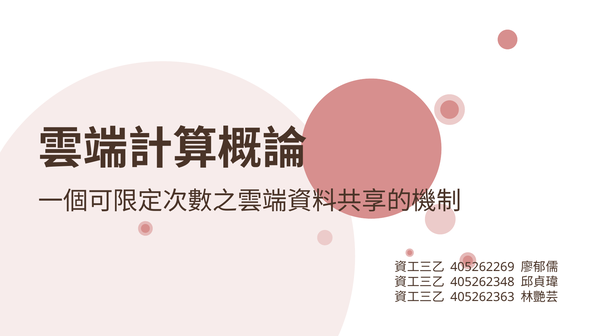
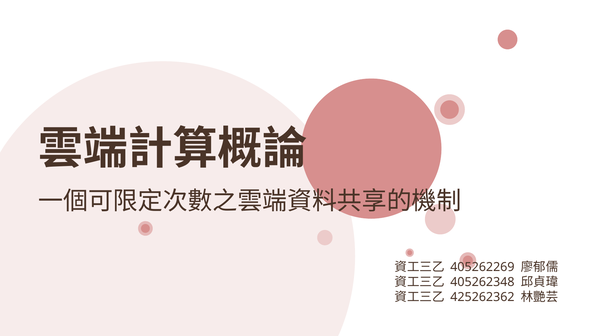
405262363: 405262363 -> 425262362 (482, 297)
